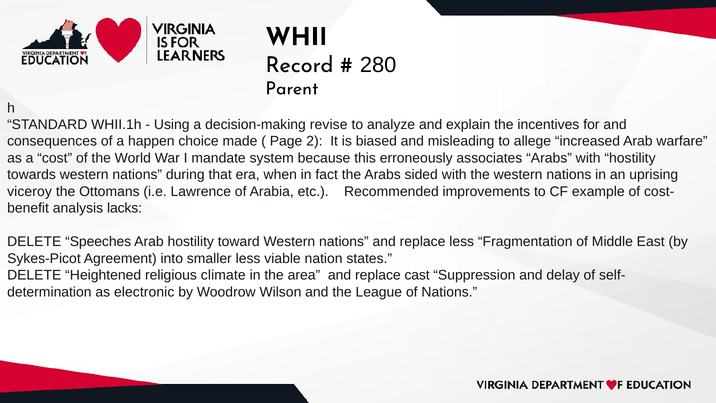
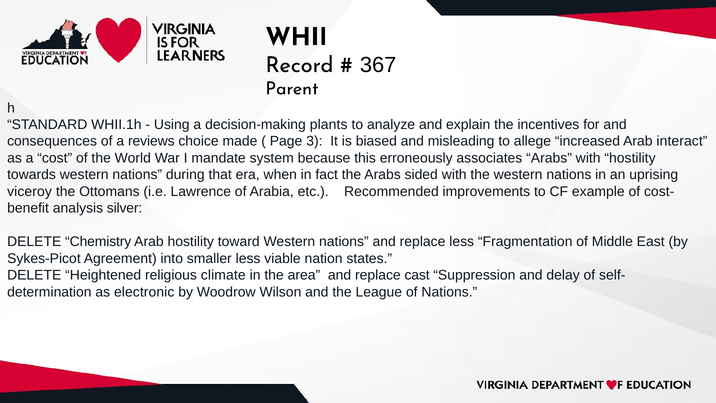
280: 280 -> 367 (378, 65)
revise: revise -> plants (329, 125)
happen: happen -> reviews (151, 141)
2: 2 -> 3 (314, 141)
warfare: warfare -> interact (682, 141)
lacks: lacks -> silver (125, 208)
Speeches: Speeches -> Chemistry (98, 242)
